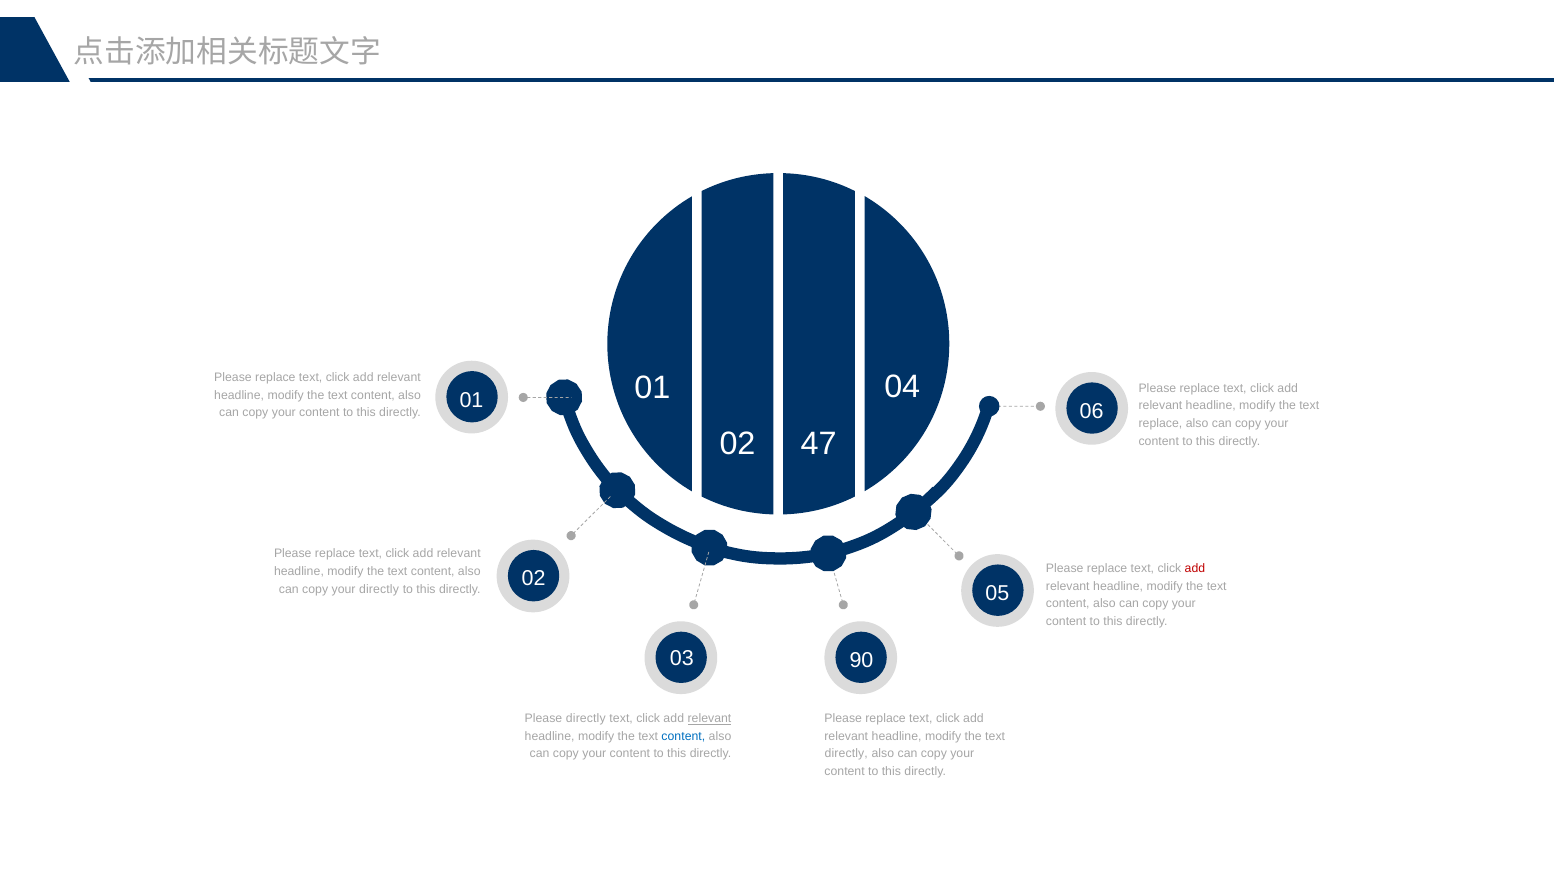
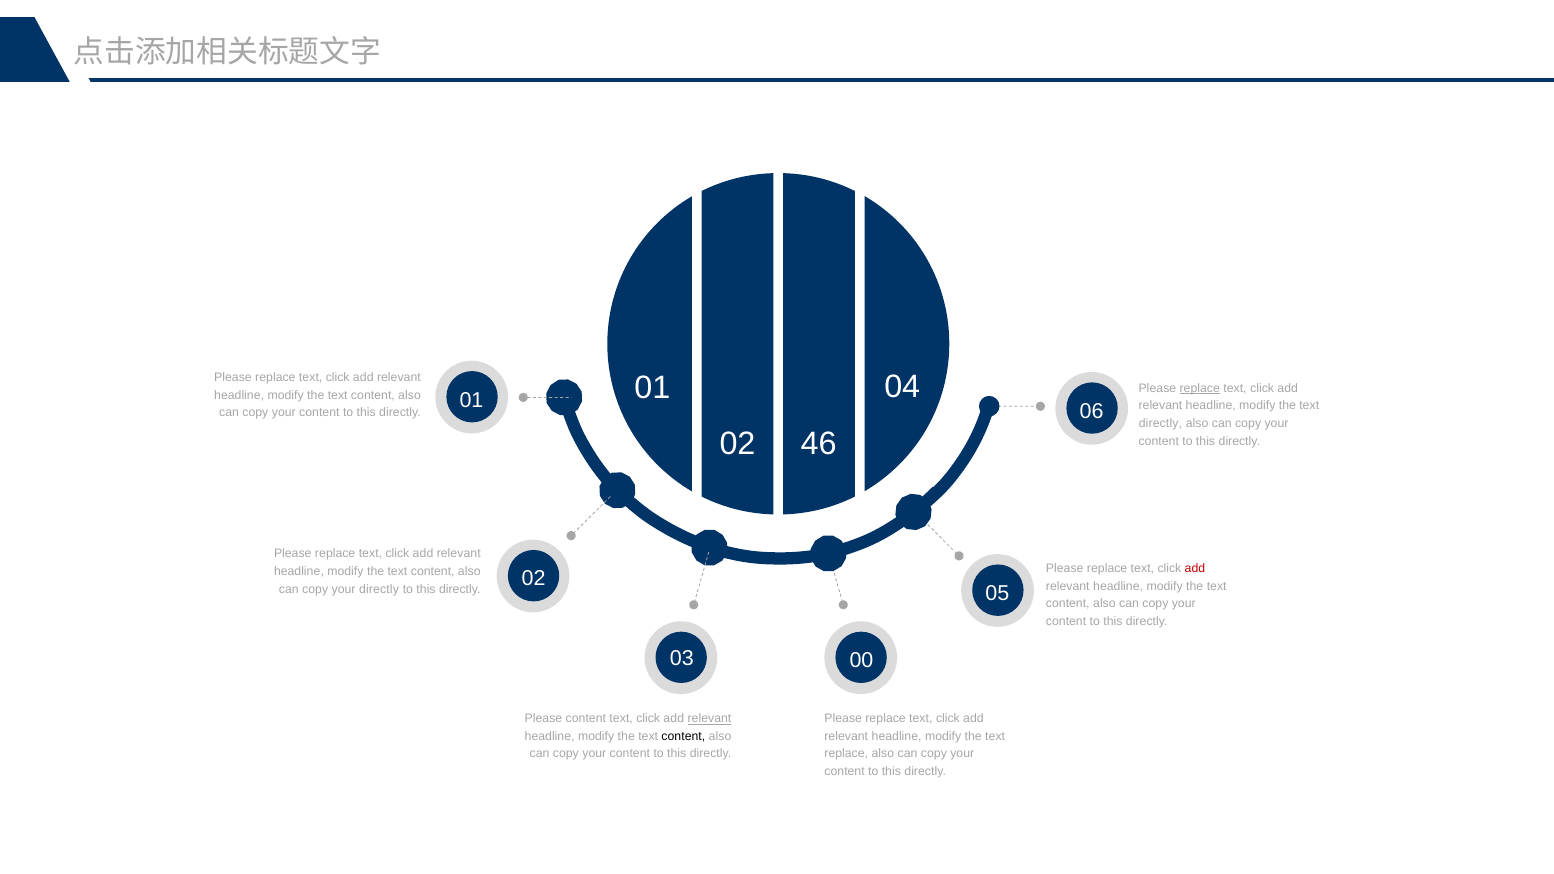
replace underline: none -> present (1200, 388)
replace: replace -> directly (1160, 424)
47: 47 -> 46 (819, 444)
90: 90 -> 00 (861, 660)
Please directly: directly -> content (586, 719)
content colour: blue -> black (683, 736)
directly: directly -> replace (846, 754)
